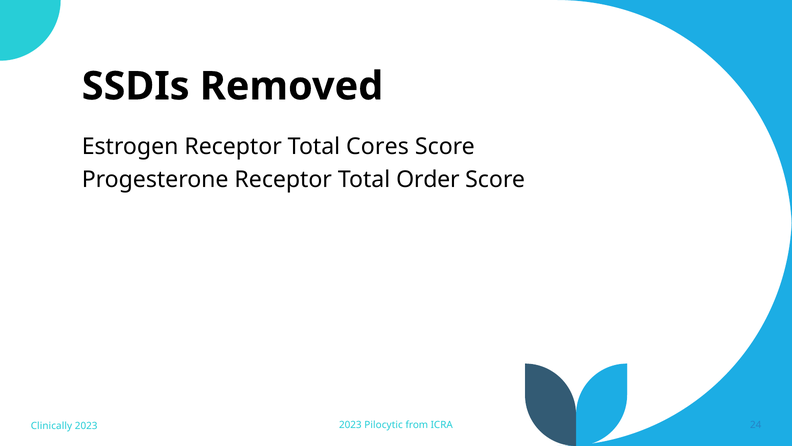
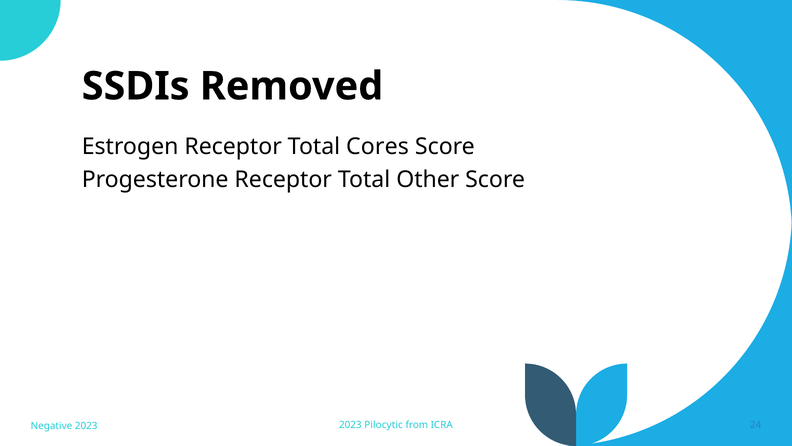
Order: Order -> Other (428, 180)
Clinically: Clinically -> Negative (51, 425)
